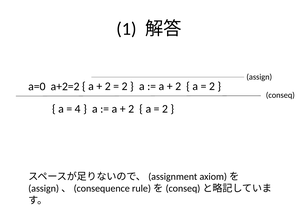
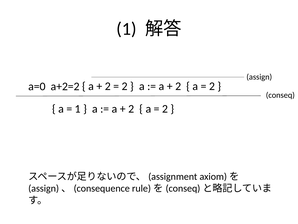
4: 4 -> 1 (78, 109)
